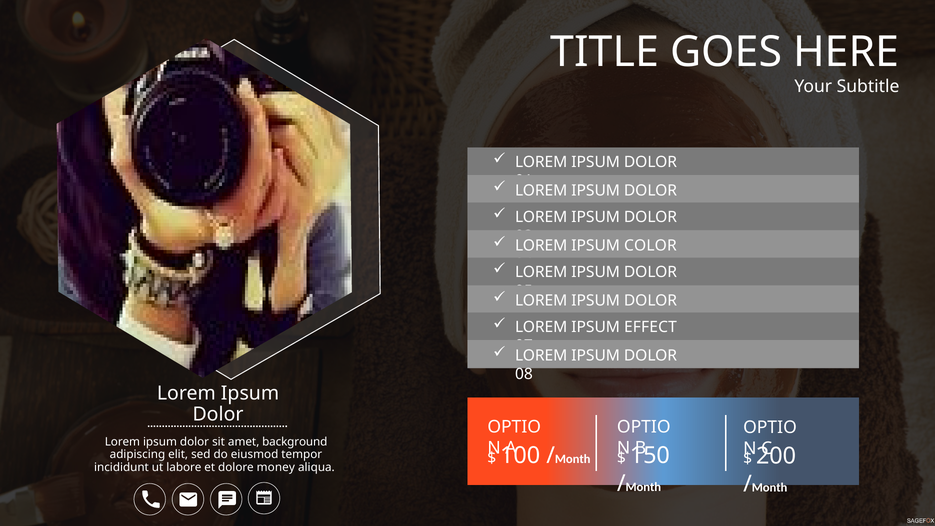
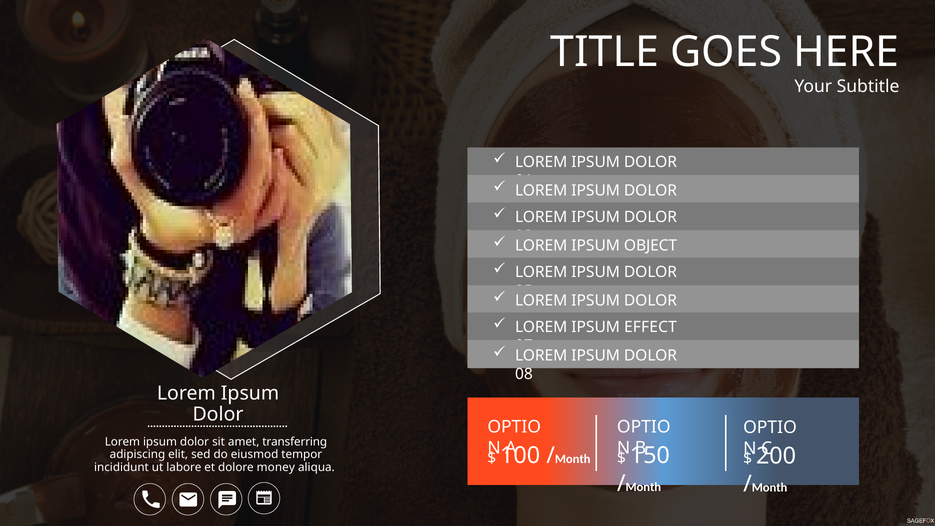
COLOR: COLOR -> OBJECT (651, 246)
background: background -> transferring (295, 442)
